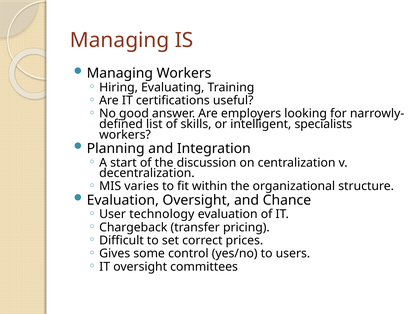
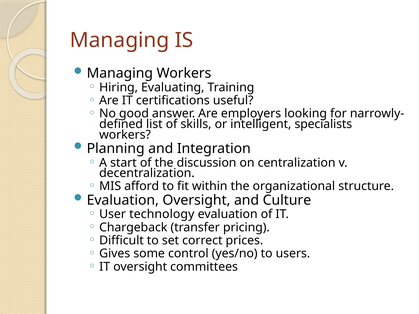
varies: varies -> afford (142, 186)
Chance: Chance -> Culture (287, 200)
